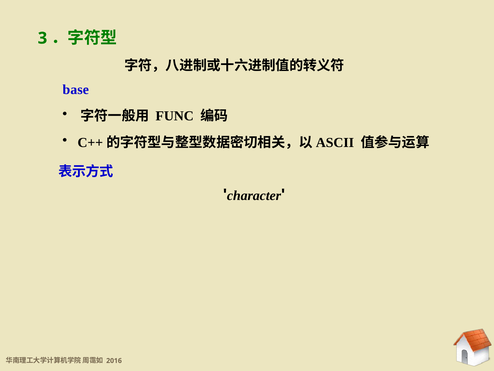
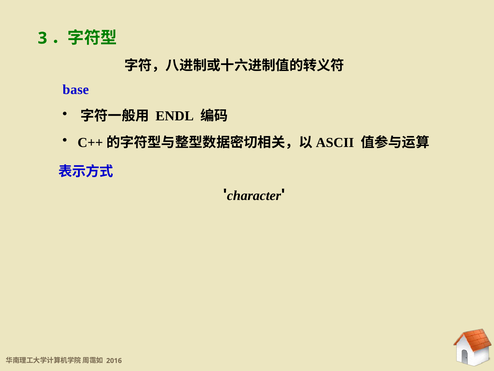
FUNC: FUNC -> ENDL (175, 116)
